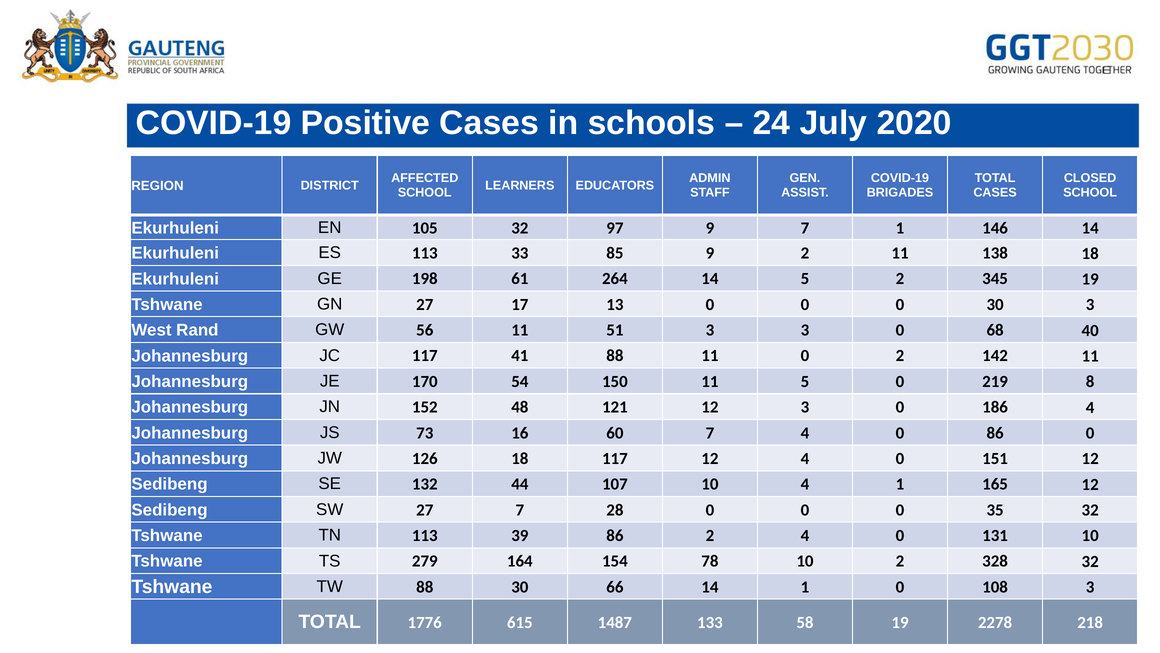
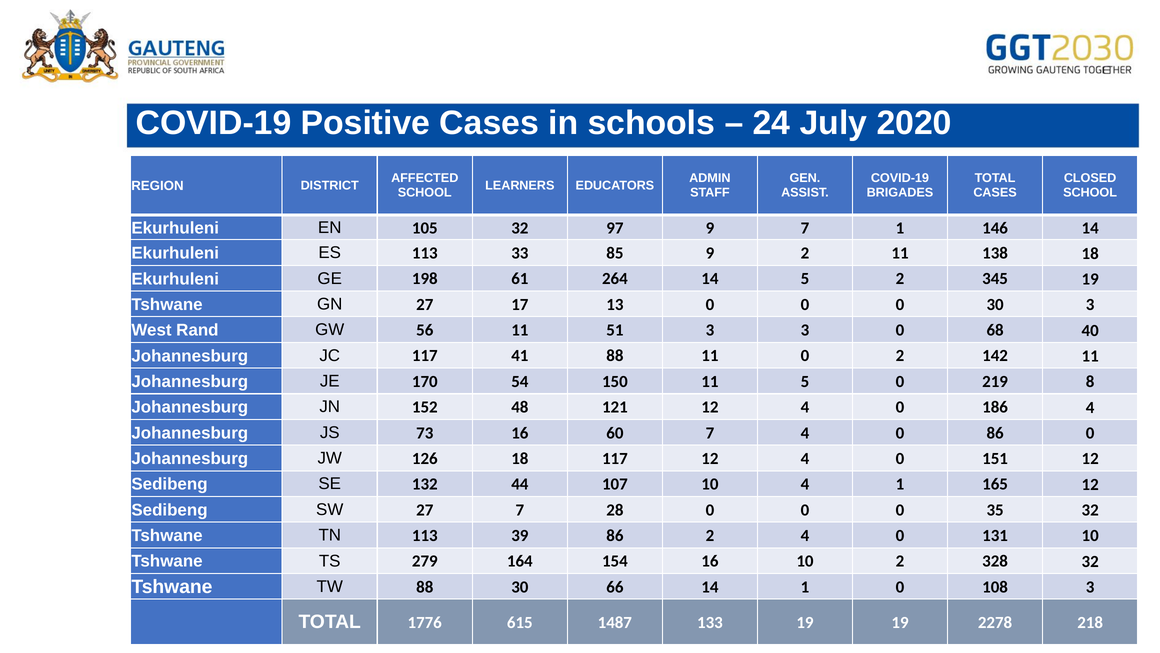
121 12 3: 3 -> 4 (805, 407)
154 78: 78 -> 16 (710, 561)
133 58: 58 -> 19 (805, 622)
